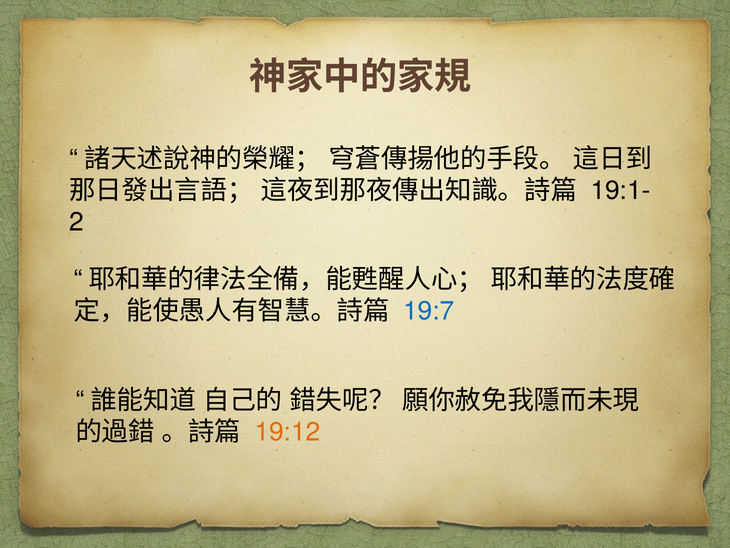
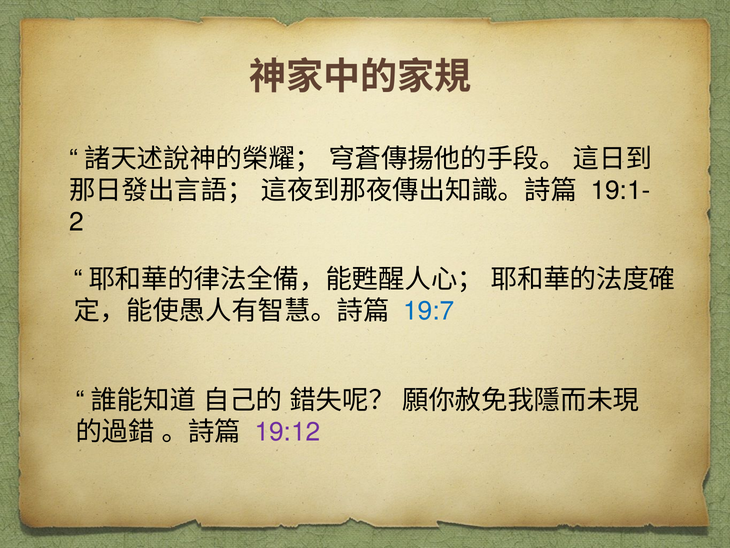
19:12 colour: orange -> purple (288, 432)
